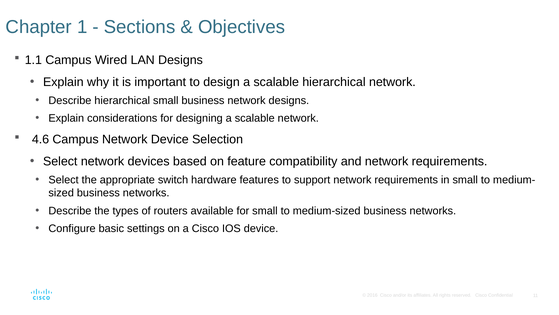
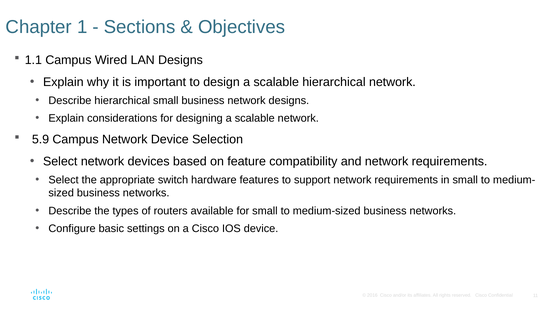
4.6: 4.6 -> 5.9 (41, 139)
